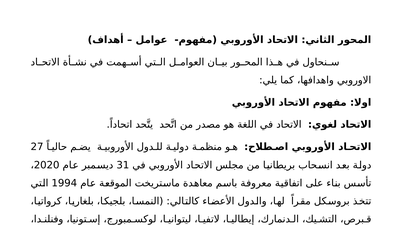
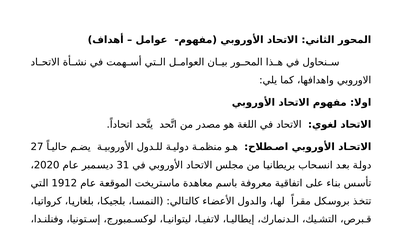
1994: 1994 -> 1912 (64, 183)
